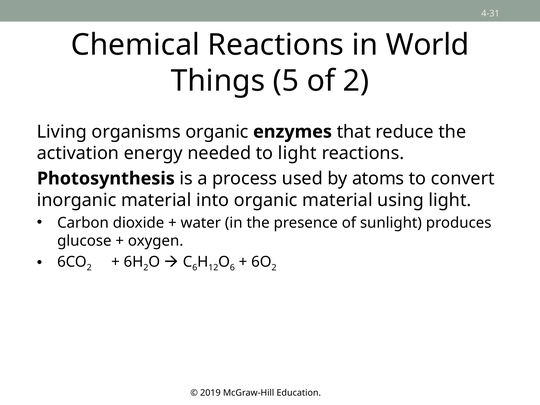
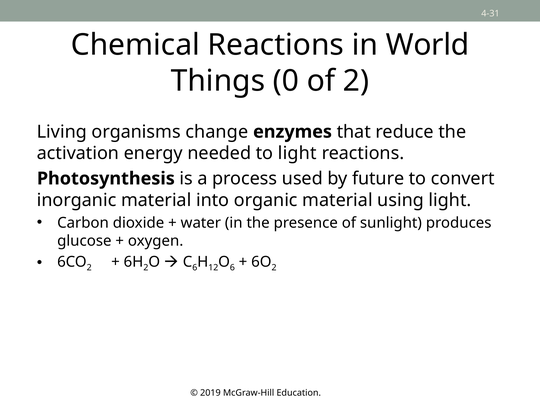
5: 5 -> 0 (286, 81)
organisms organic: organic -> change (217, 132)
atoms: atoms -> future (378, 179)
